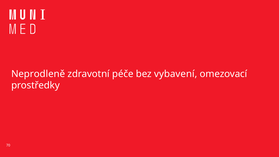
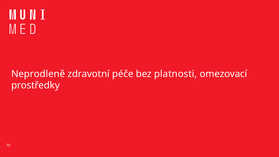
vybavení: vybavení -> platnosti (176, 74)
